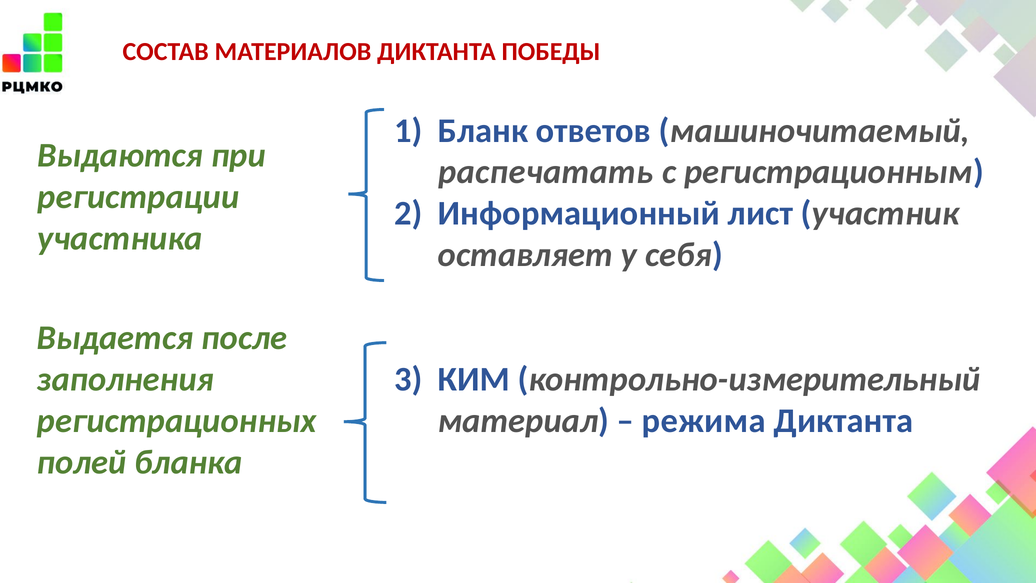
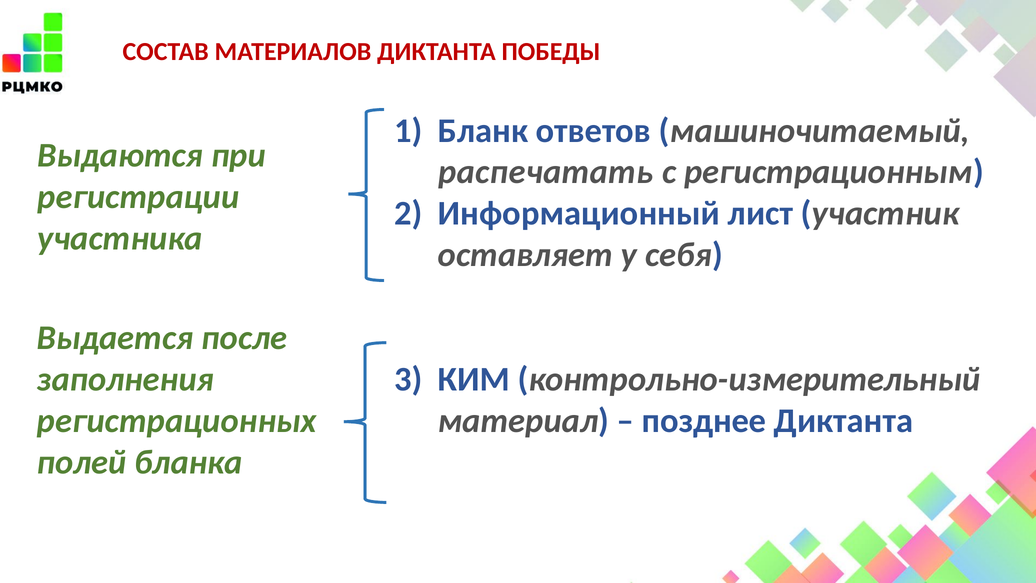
режима: режима -> позднее (704, 421)
